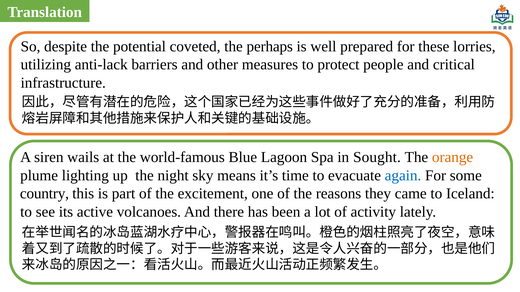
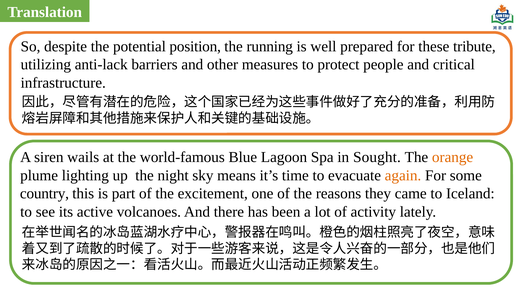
coveted: coveted -> position (195, 47)
perhaps: perhaps -> running (270, 47)
lorries: lorries -> tribute (474, 47)
again colour: blue -> orange (403, 176)
